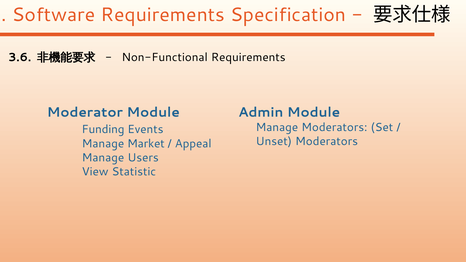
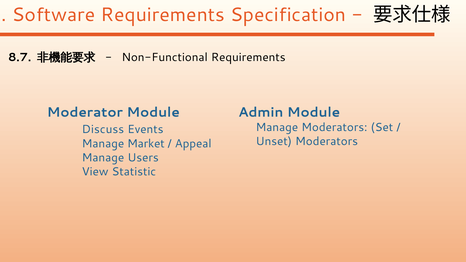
3.6: 3.6 -> 8.7 (20, 57)
Funding: Funding -> Discuss (103, 129)
